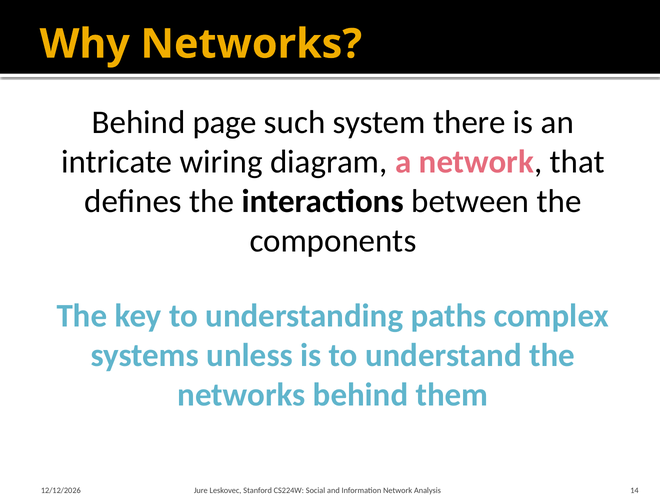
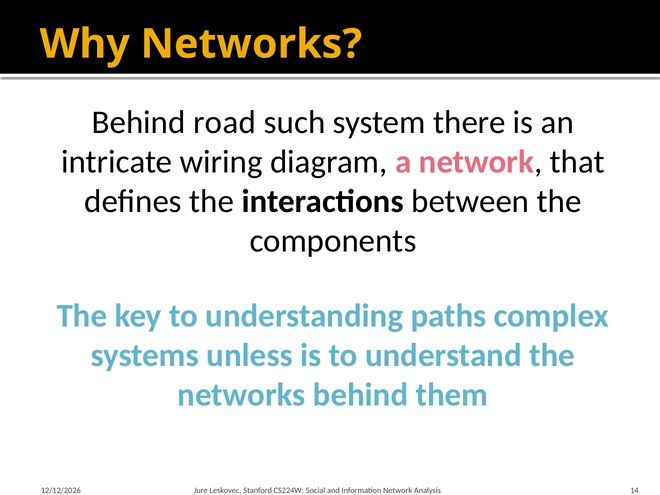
page: page -> road (225, 122)
